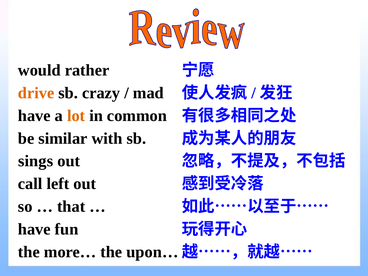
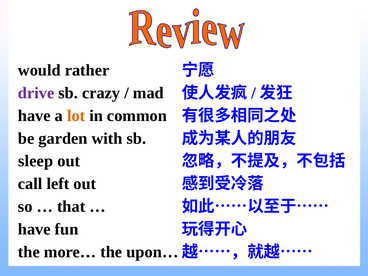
drive colour: orange -> purple (36, 93)
similar: similar -> garden (63, 138)
sings: sings -> sleep (36, 161)
